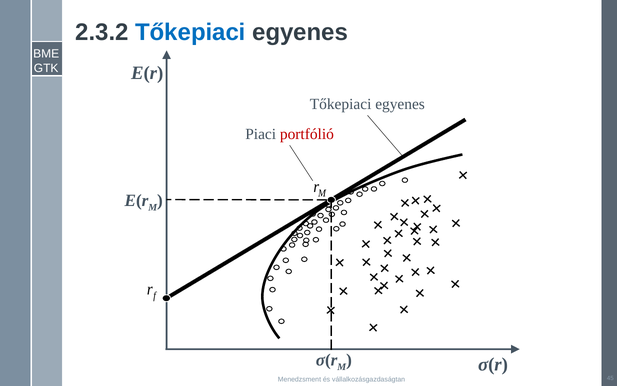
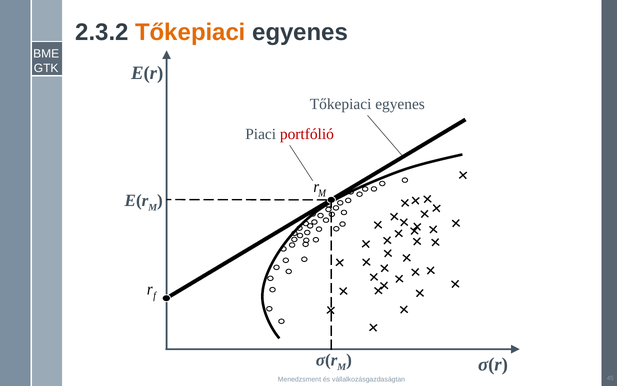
Tőkepiaci colour: blue -> orange (190, 32)
